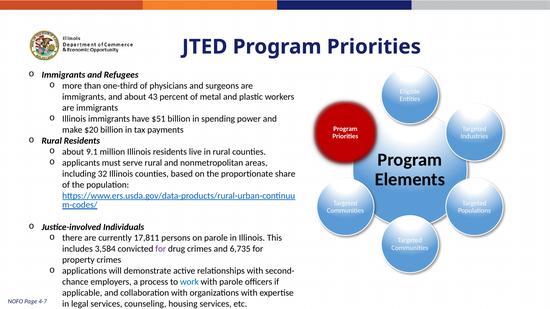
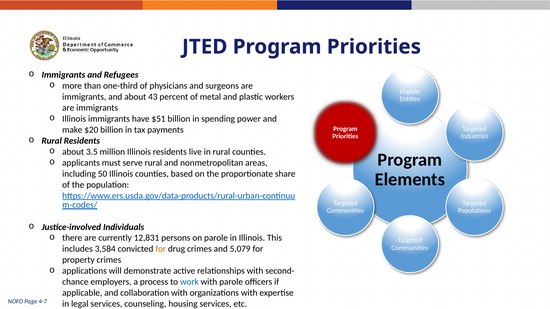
9.1: 9.1 -> 3.5 (92, 152)
32: 32 -> 50 (103, 174)
17,811: 17,811 -> 12,831 (147, 238)
for colour: purple -> orange (161, 249)
6,735: 6,735 -> 5,079 (240, 249)
